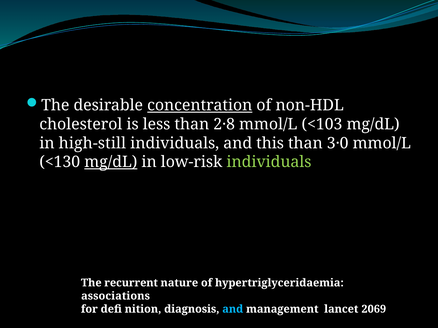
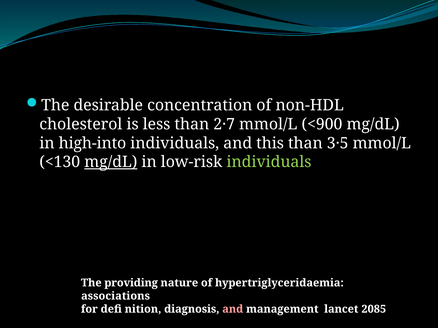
concentration underline: present -> none (200, 105)
2·8: 2·8 -> 2·7 (224, 124)
<103: <103 -> <900 (322, 124)
high-still: high-still -> high-into (92, 143)
3·0: 3·0 -> 3·5 (338, 143)
recurrent: recurrent -> providing (131, 283)
and colour: light blue -> pink (233, 310)
2069: 2069 -> 2085 (374, 310)
